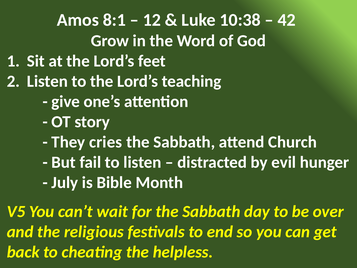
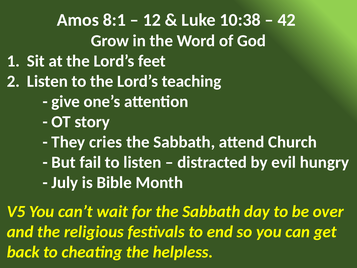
hunger: hunger -> hungry (324, 162)
